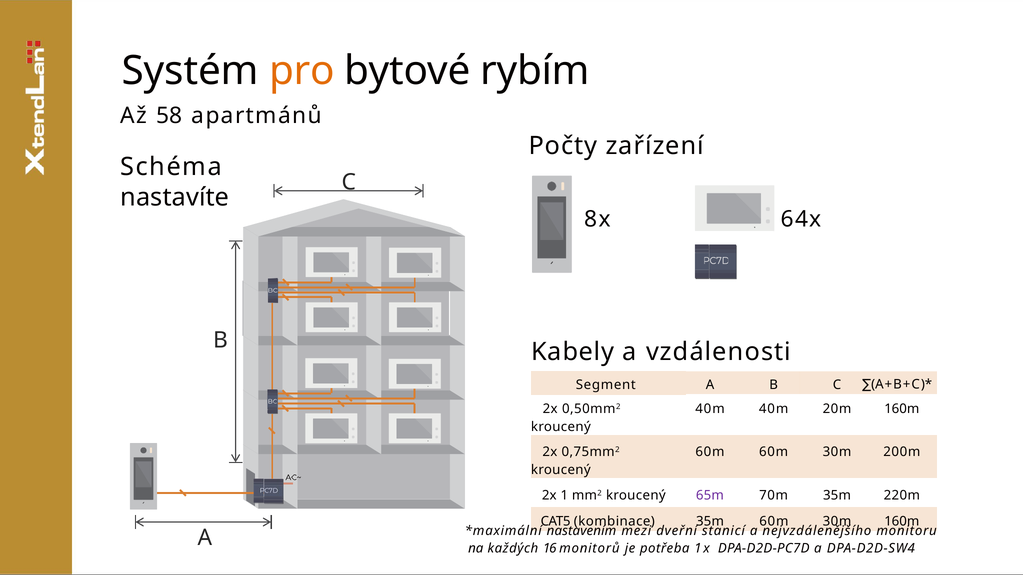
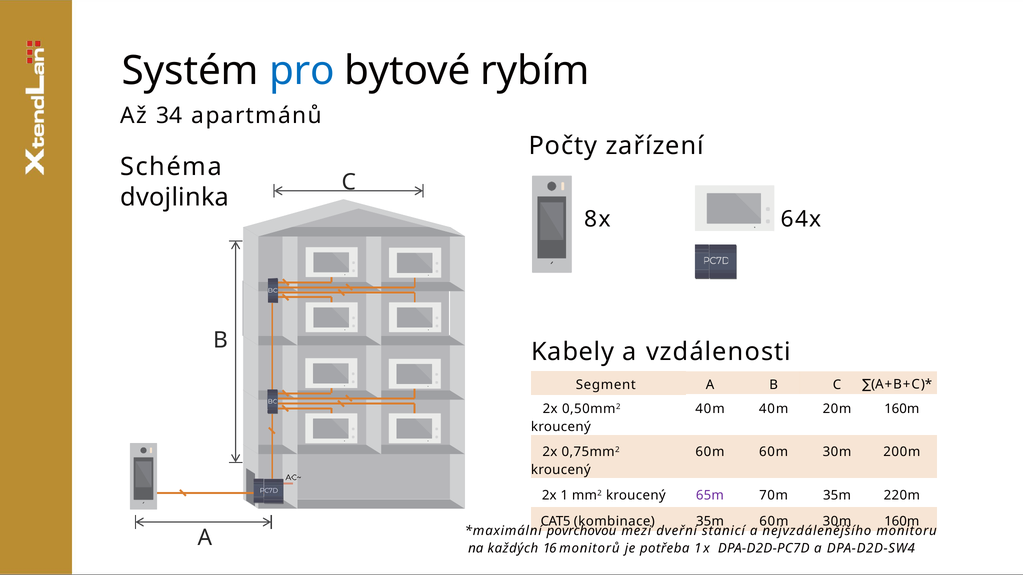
pro colour: orange -> blue (302, 71)
58: 58 -> 34 (169, 116)
nastavíte: nastavíte -> dvojlinka (175, 197)
nastavením: nastavením -> povrchovou (582, 531)
